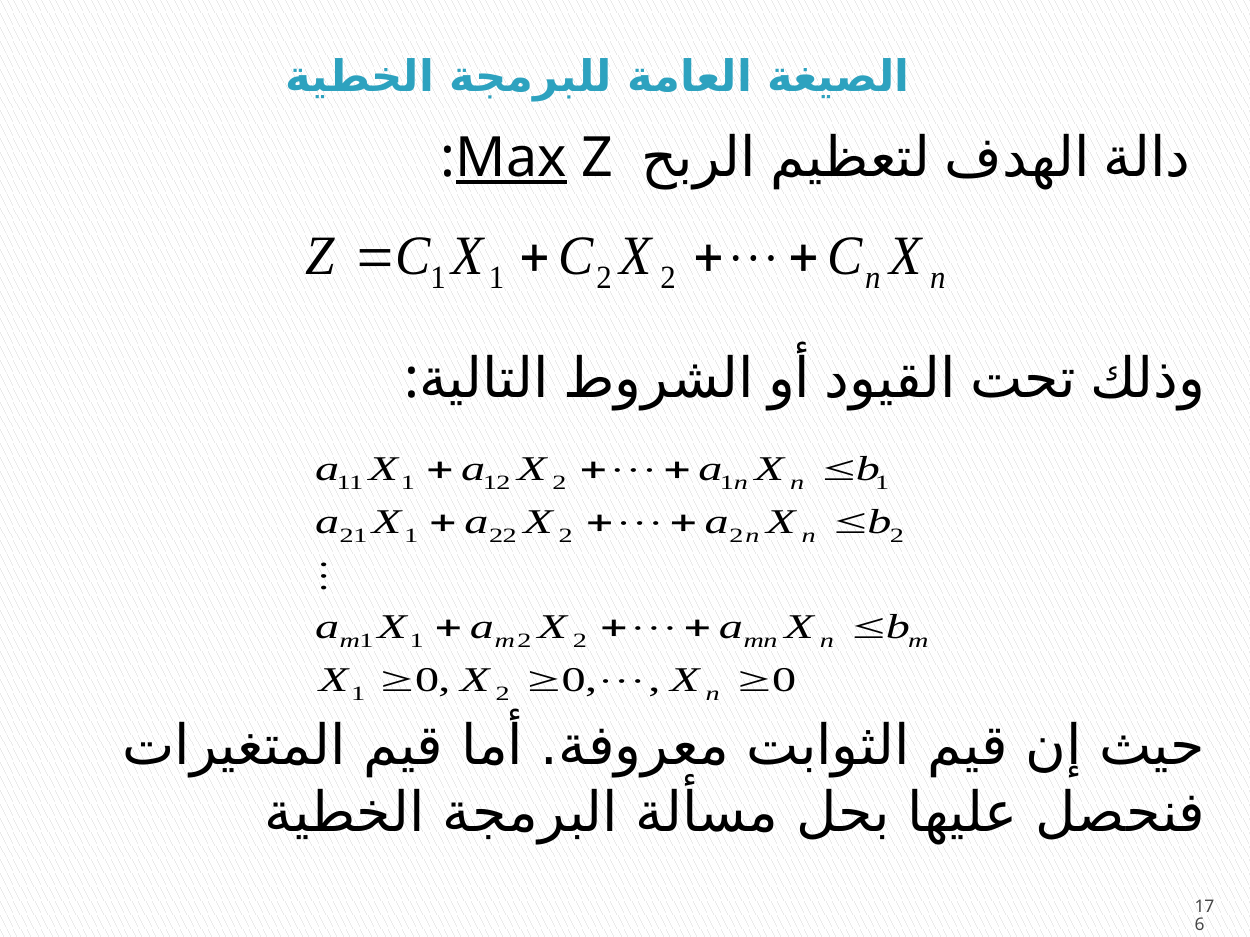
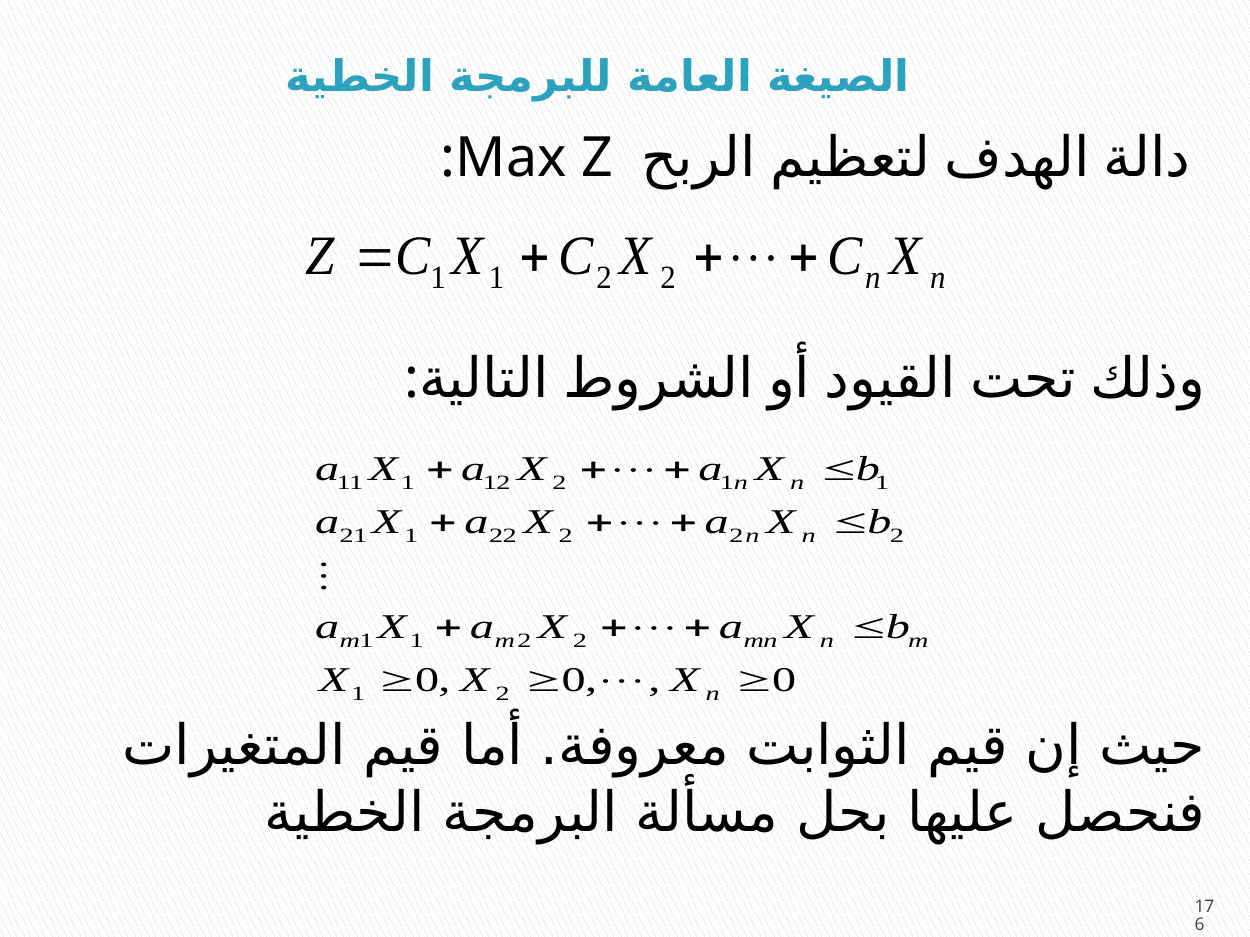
Max underline: present -> none (511, 158)
